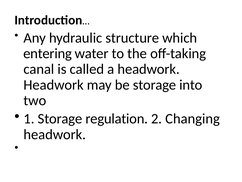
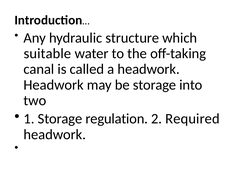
entering: entering -> suitable (47, 53)
Changing: Changing -> Required (193, 118)
